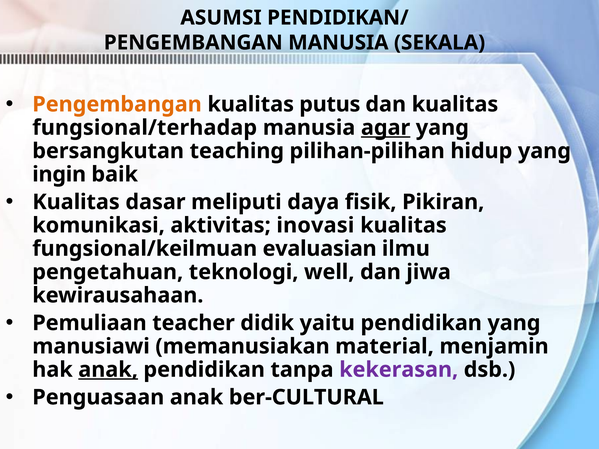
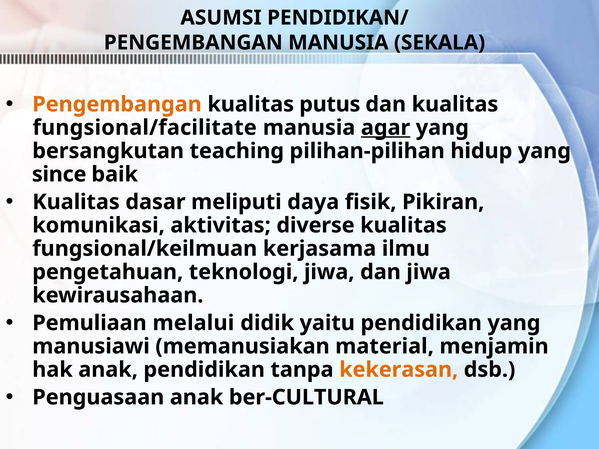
fungsional/terhadap: fungsional/terhadap -> fungsional/facilitate (145, 128)
ingin: ingin -> since (59, 174)
inovasi: inovasi -> diverse (316, 225)
evaluasian: evaluasian -> kerjasama (319, 249)
teknologi well: well -> jiwa (329, 272)
teacher: teacher -> melalui (193, 323)
anak underline: present -> none (108, 370)
kekerasan colour: purple -> orange (399, 370)
